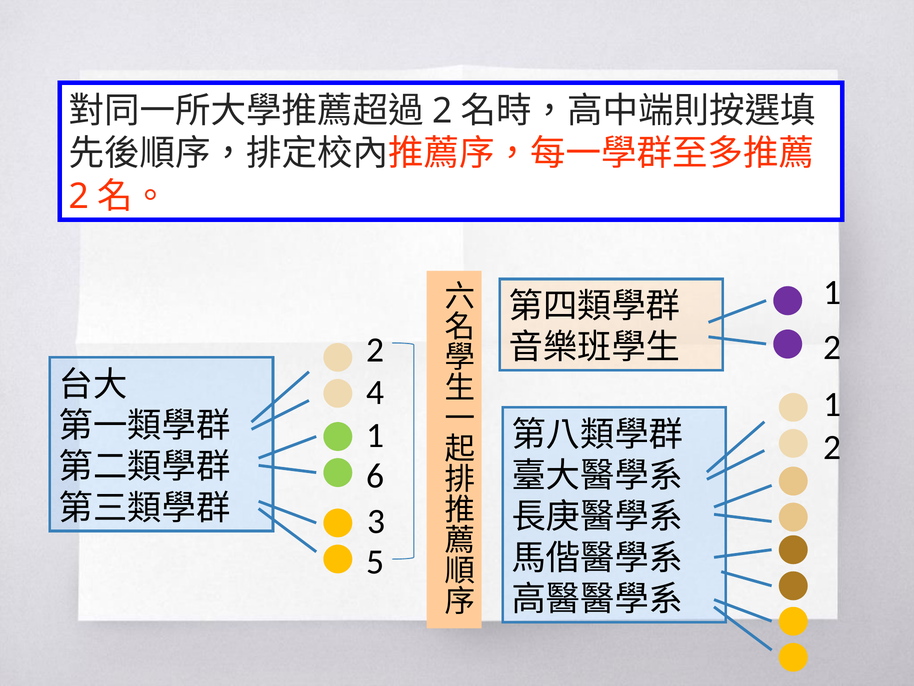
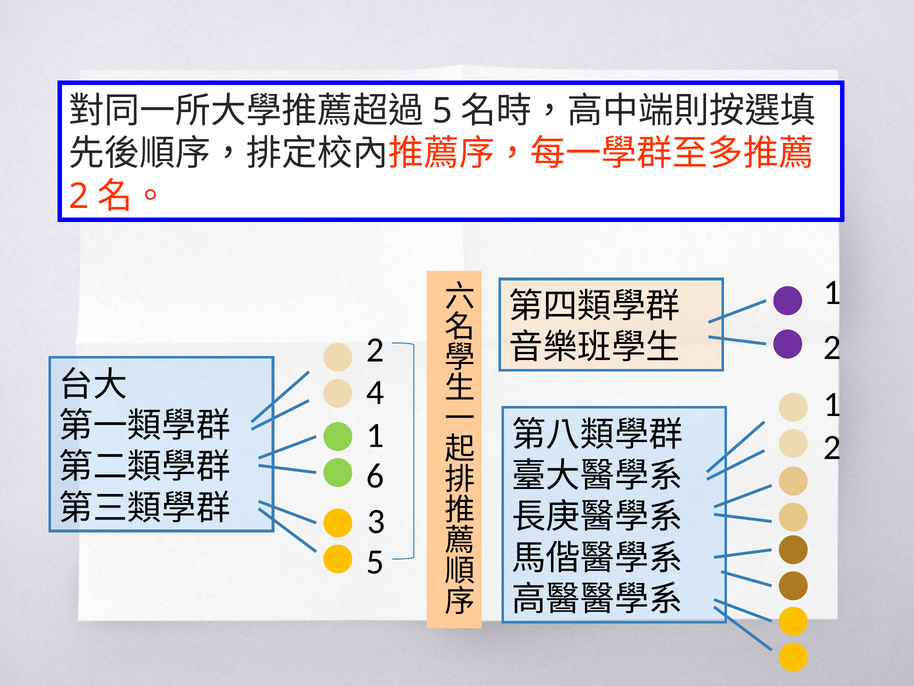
2: 2 -> 5 (442, 111)
